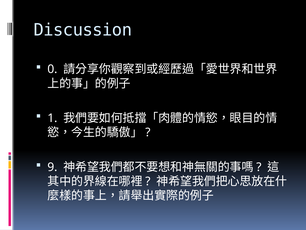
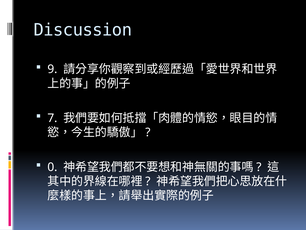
0: 0 -> 9 (52, 69)
1: 1 -> 7 (52, 118)
9: 9 -> 0 (52, 167)
